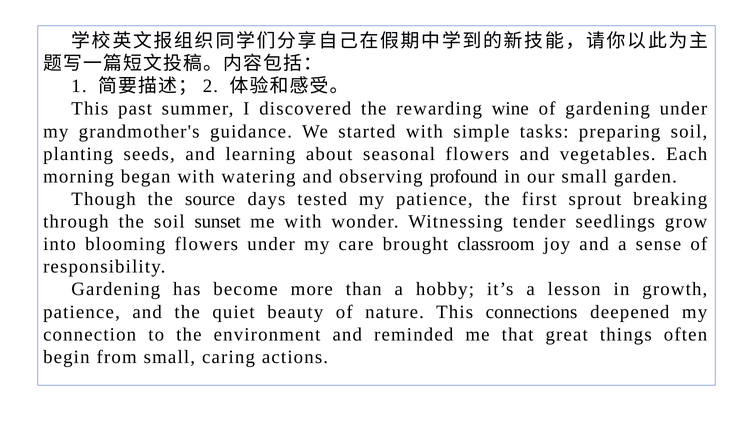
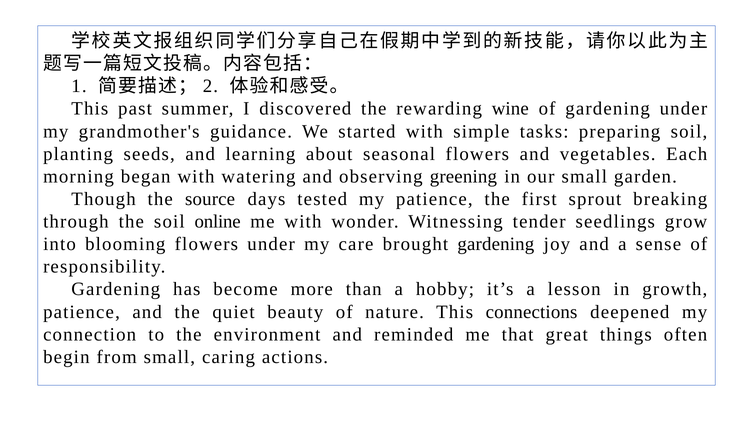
profound: profound -> greening (463, 177)
sunset: sunset -> online (218, 222)
brought classroom: classroom -> gardening (496, 244)
